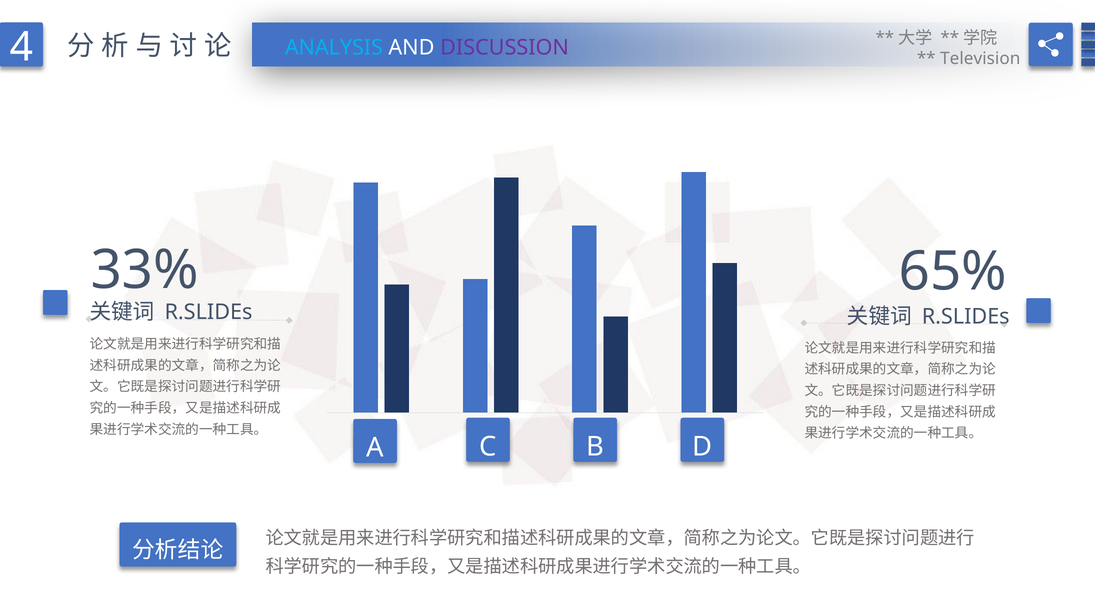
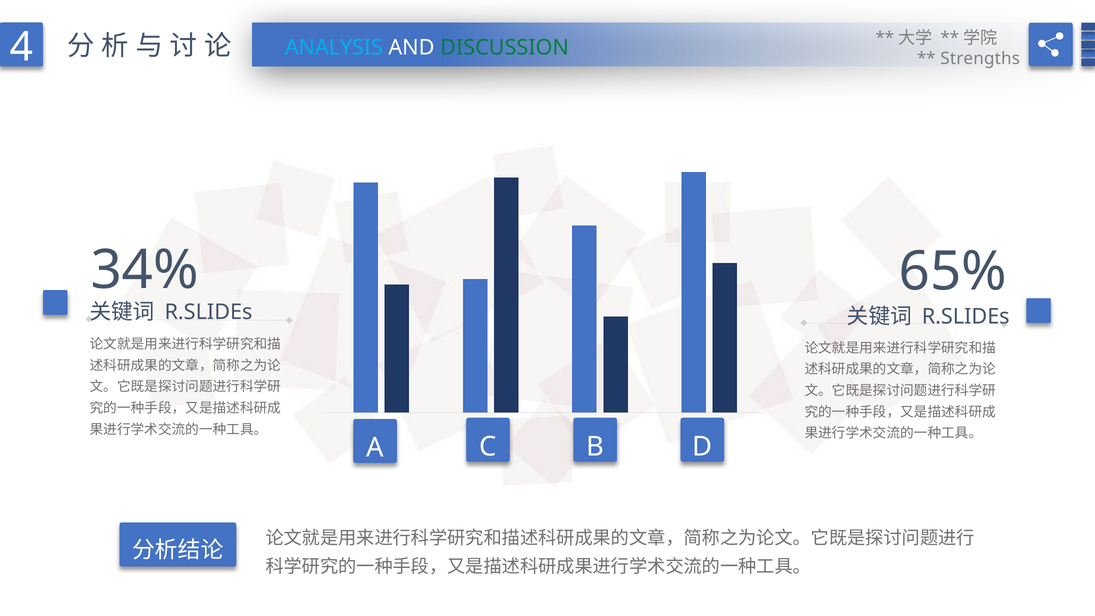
DISCUSSION colour: purple -> green (505, 48)
Television: Television -> Strengths (980, 59)
33%: 33% -> 34% (145, 270)
